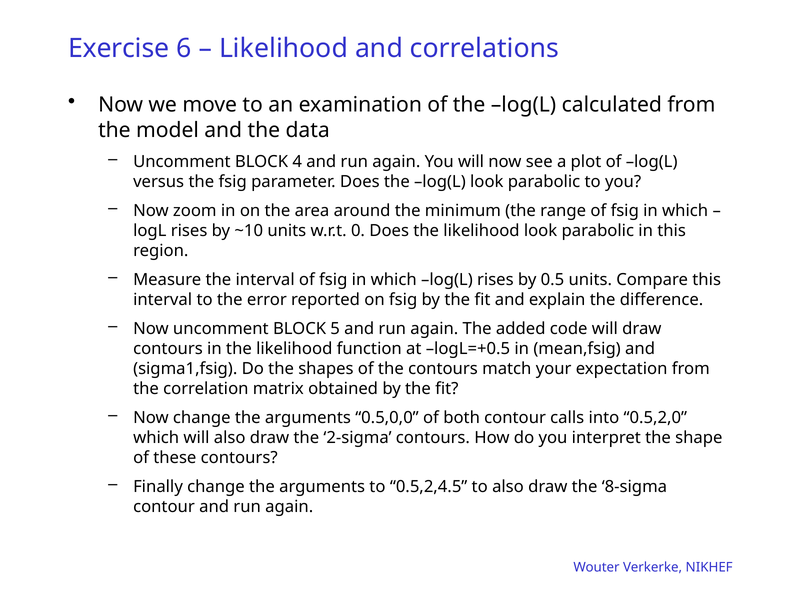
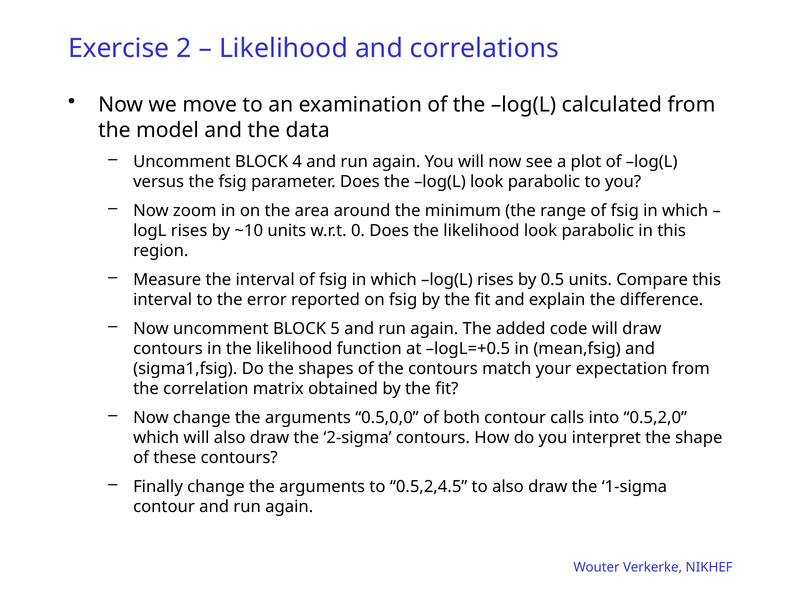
6: 6 -> 2 (184, 49)
8-sigma: 8-sigma -> 1-sigma (634, 486)
